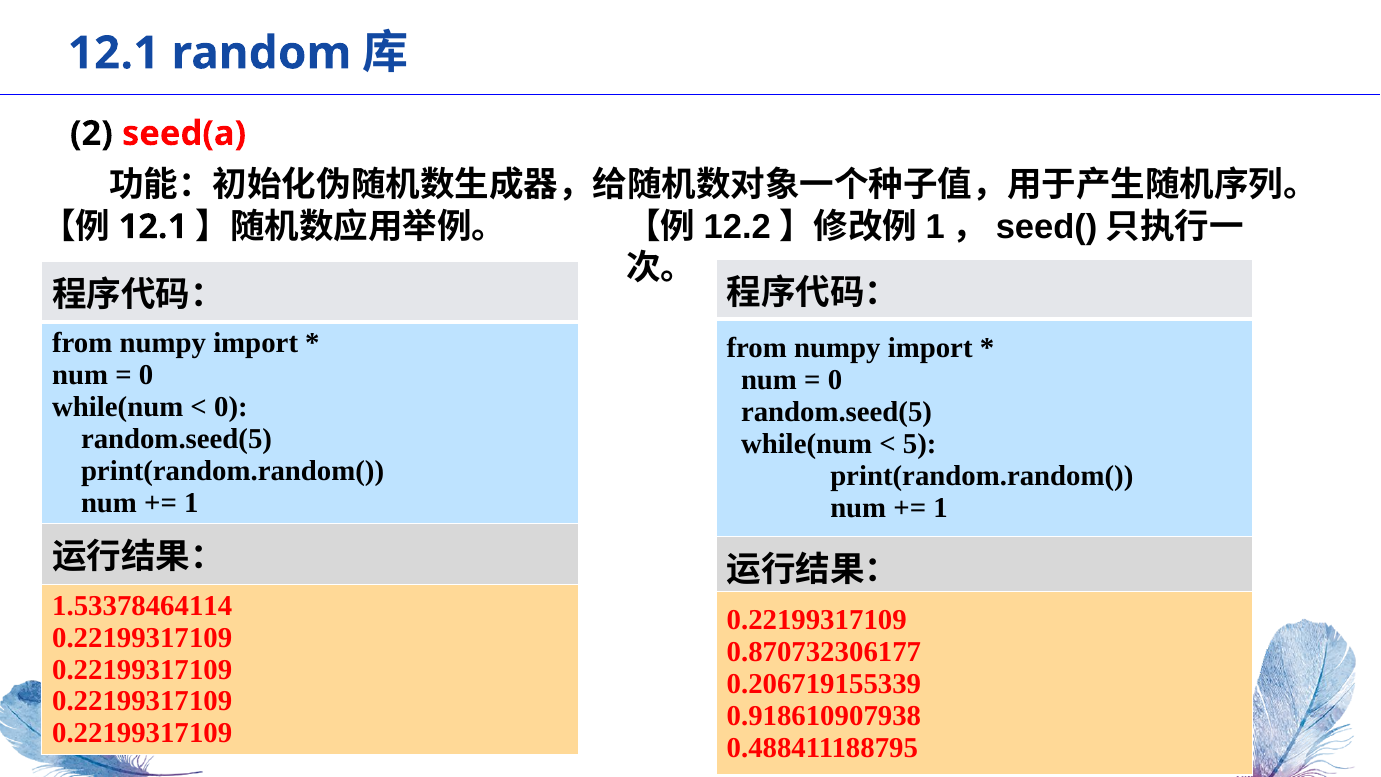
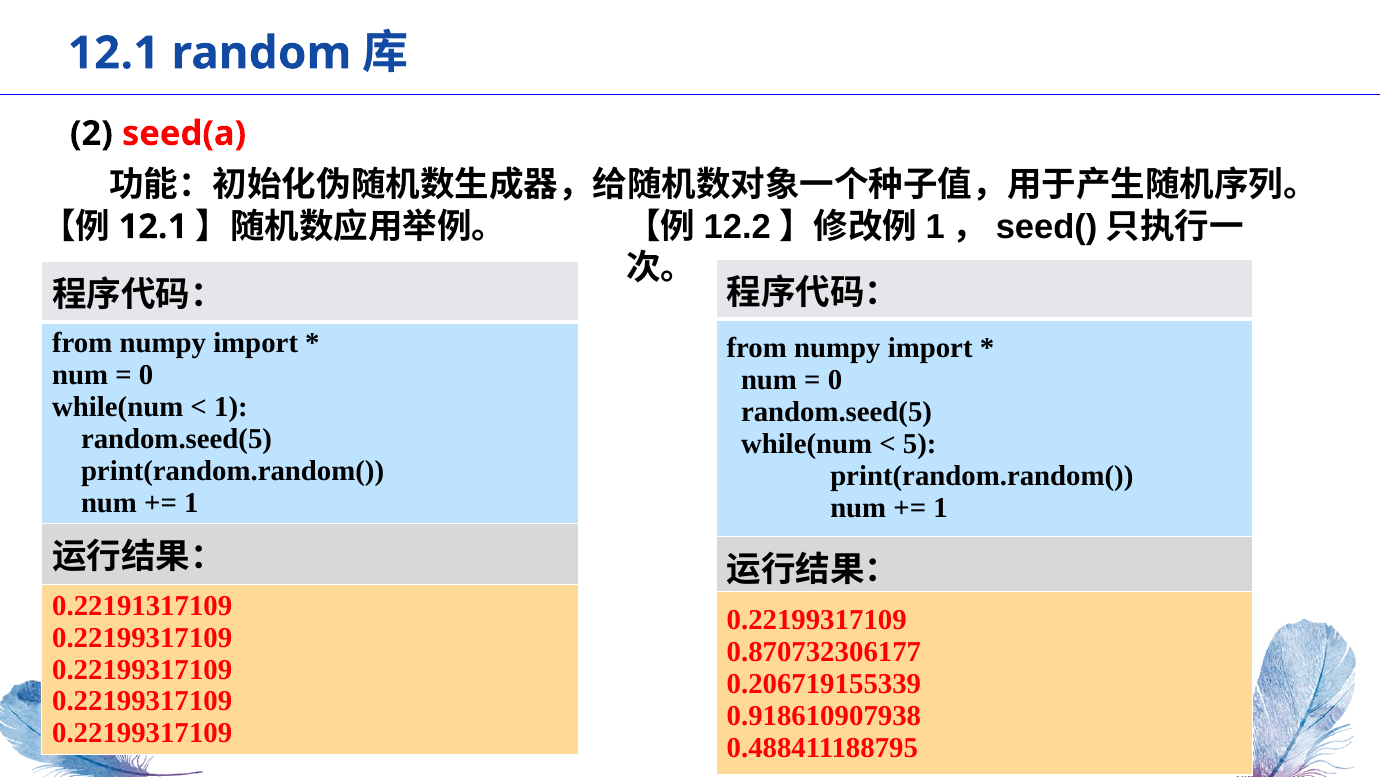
0: 0 -> 1 (231, 407)
1.53378464114: 1.53378464114 -> 0.22191317109 (142, 606)
